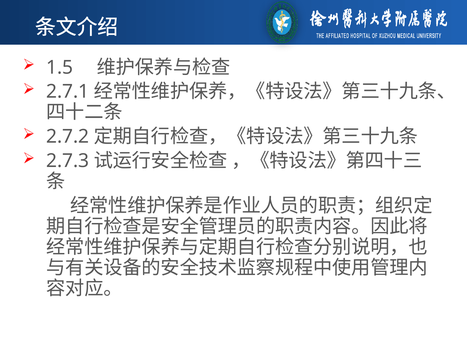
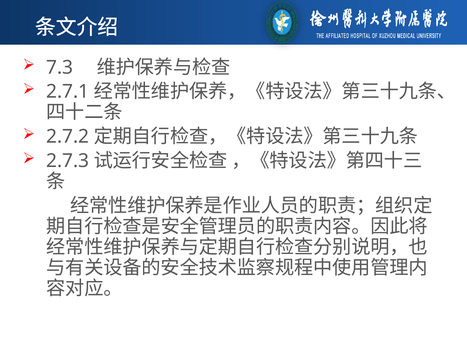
1.5: 1.5 -> 7.3 (60, 67)
